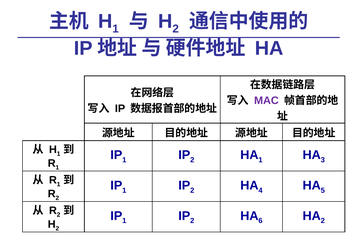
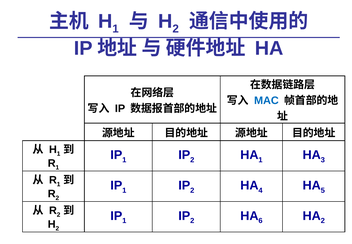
MAC colour: purple -> blue (266, 100)
